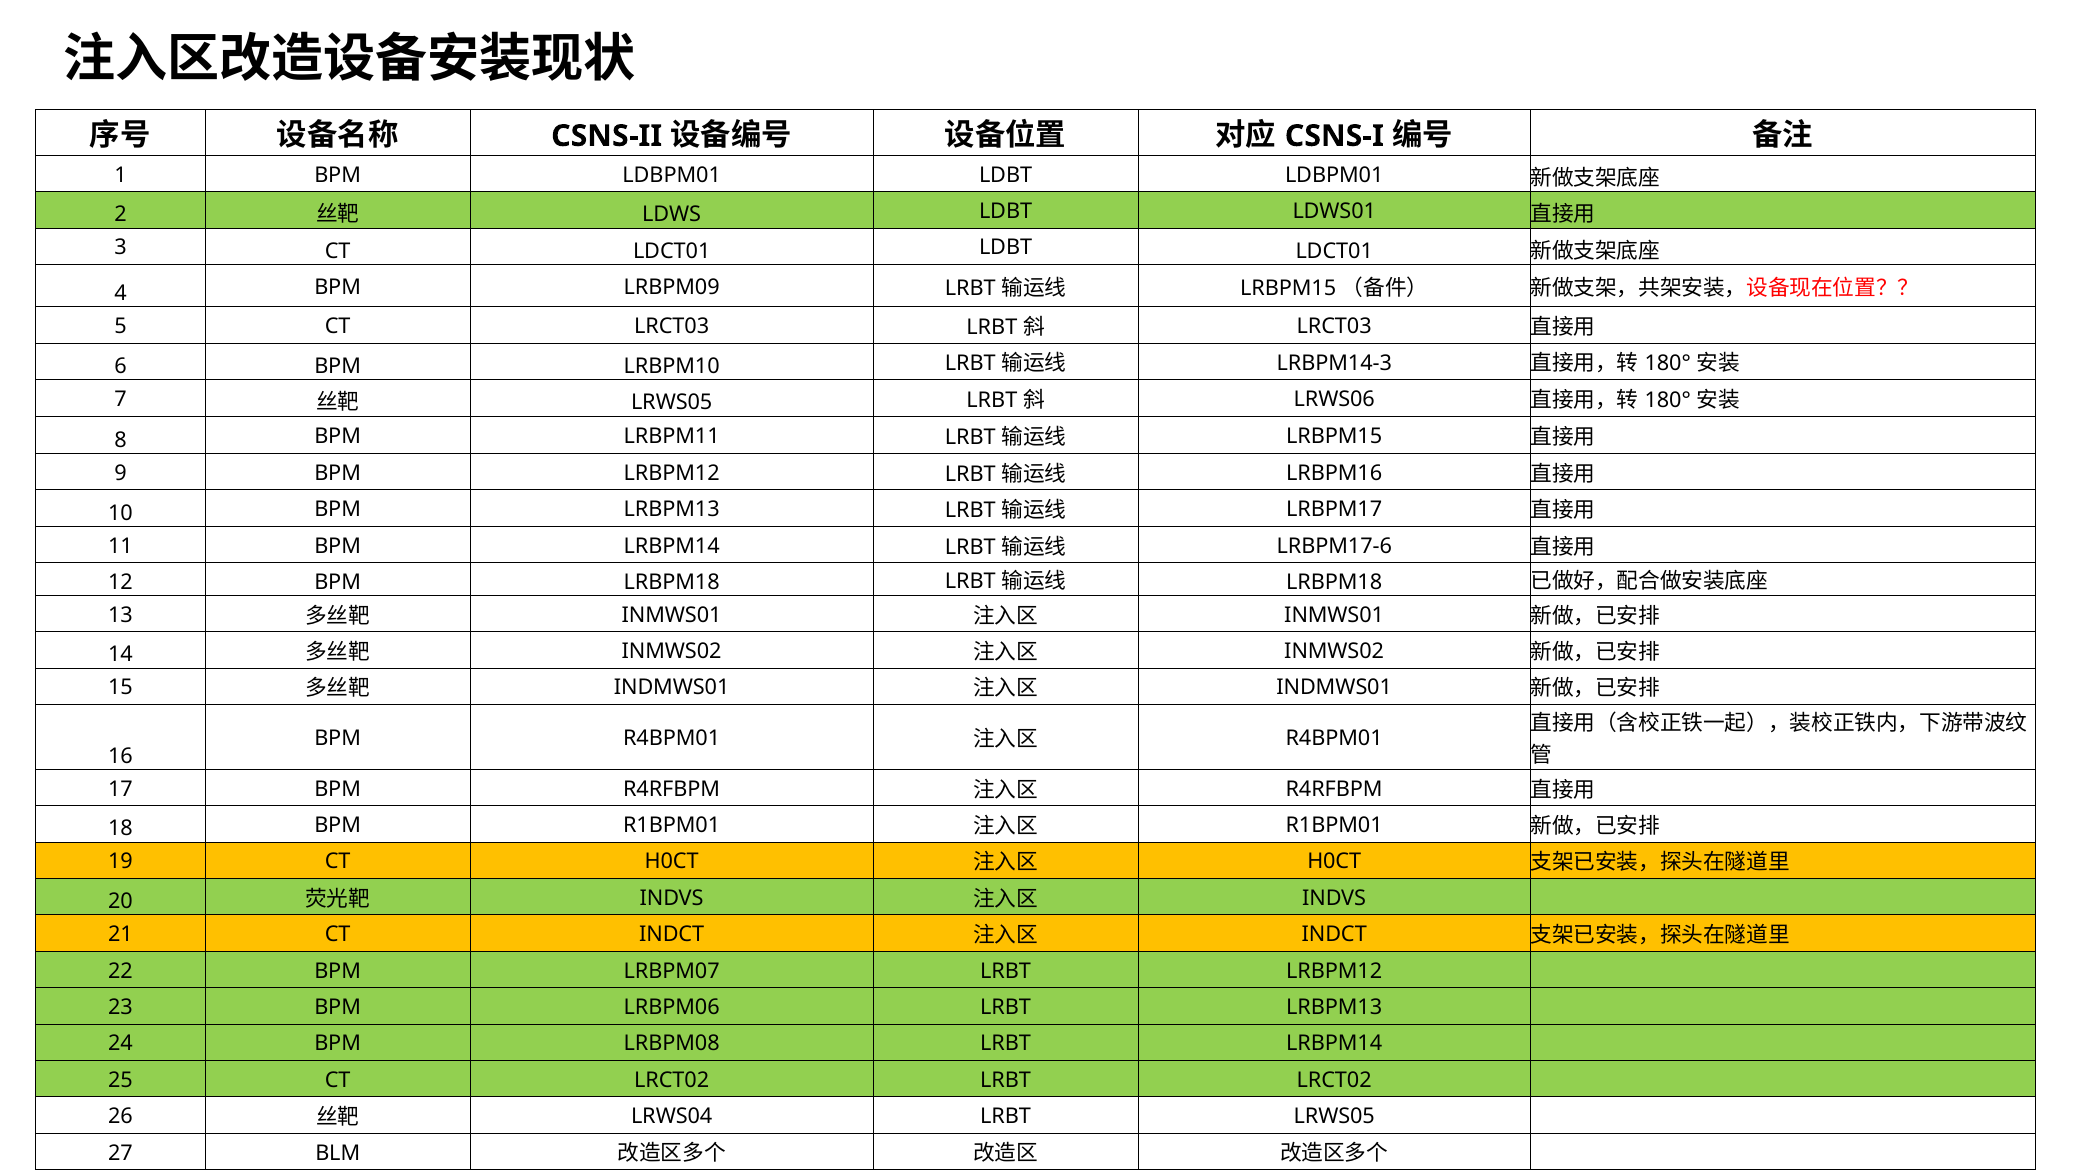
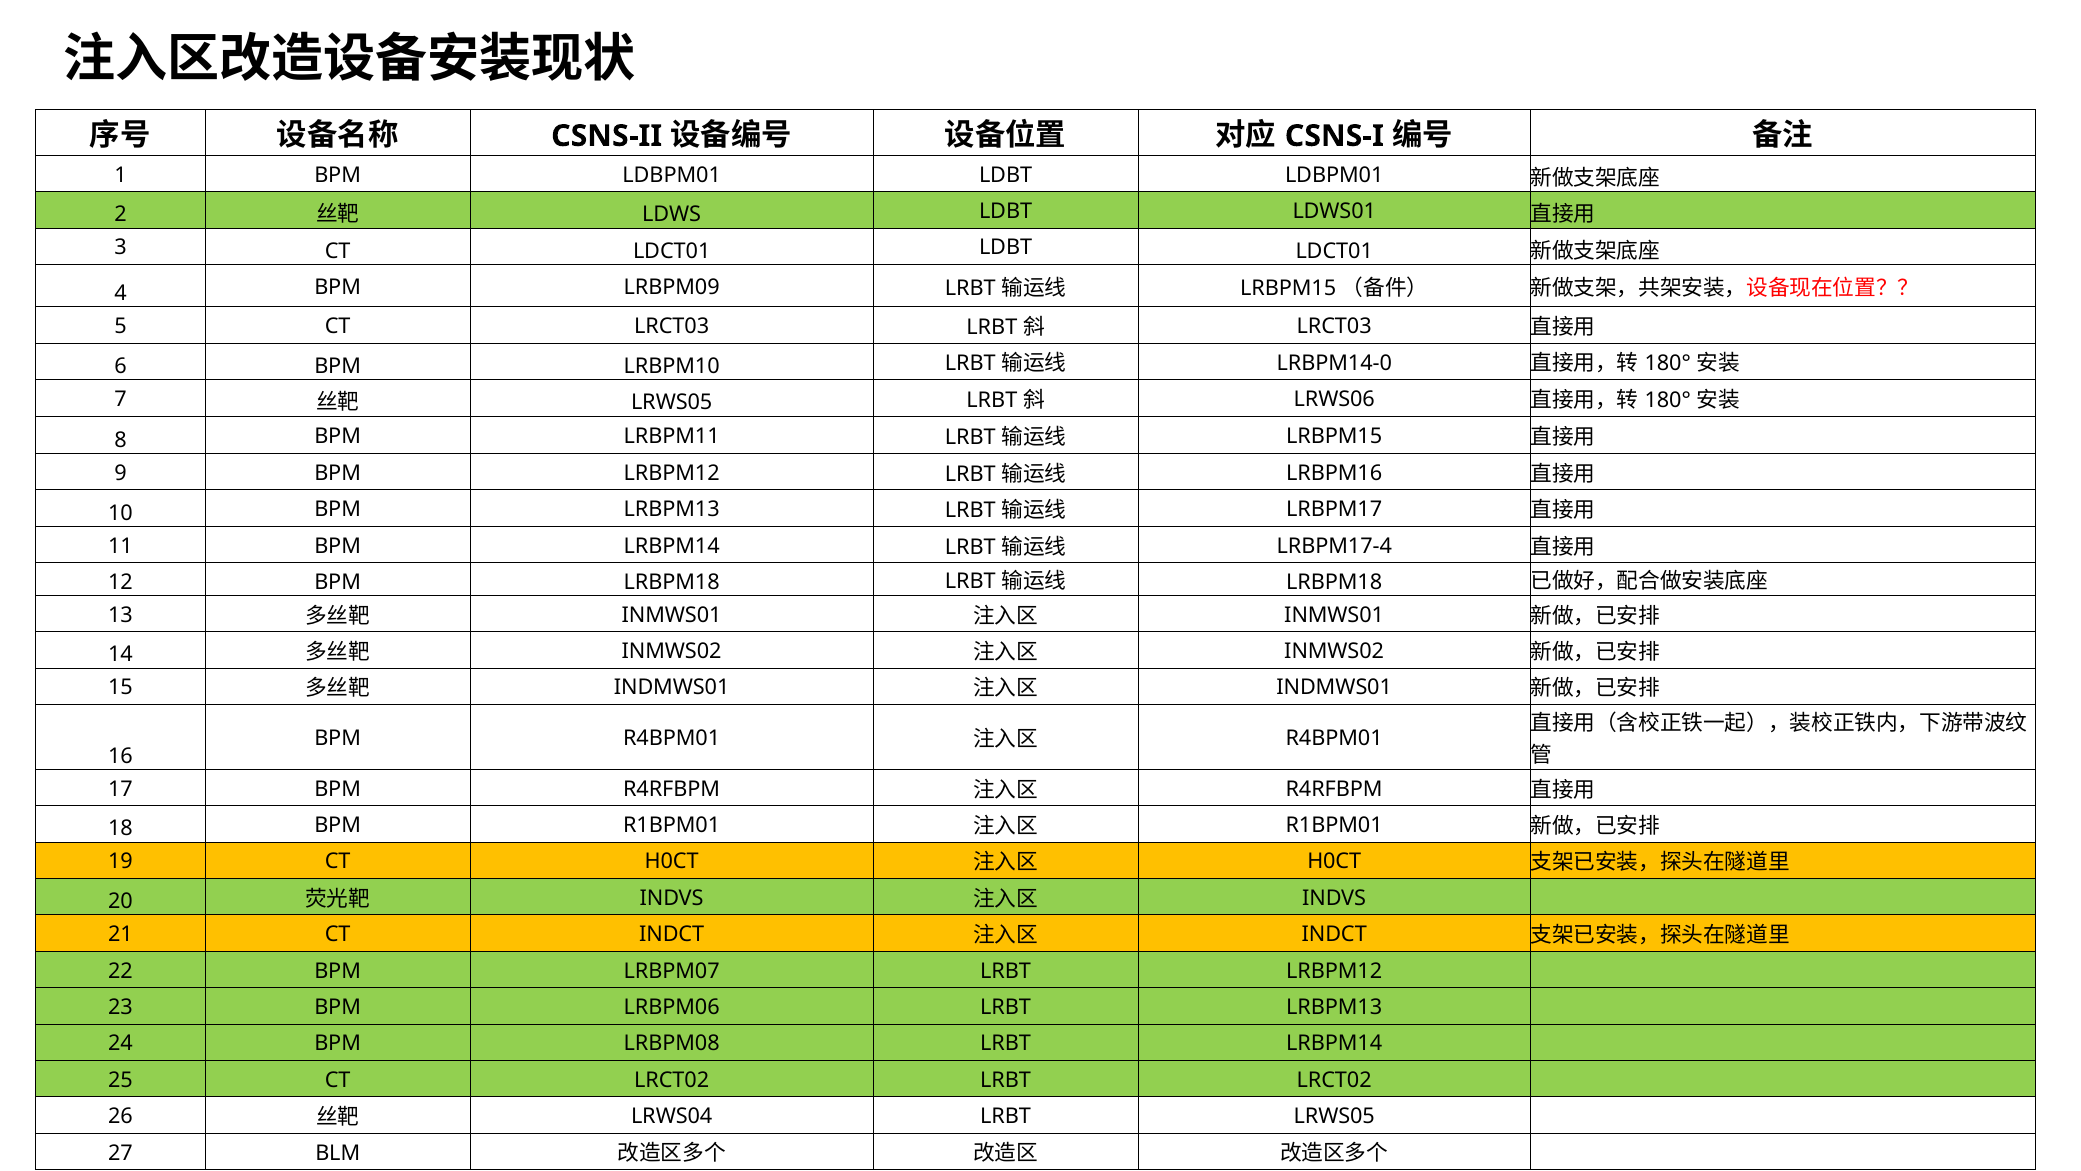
LRBPM14-3: LRBPM14-3 -> LRBPM14-0 (1334, 363)
LRBPM17-6: LRBPM17-6 -> LRBPM17-4 (1334, 546)
